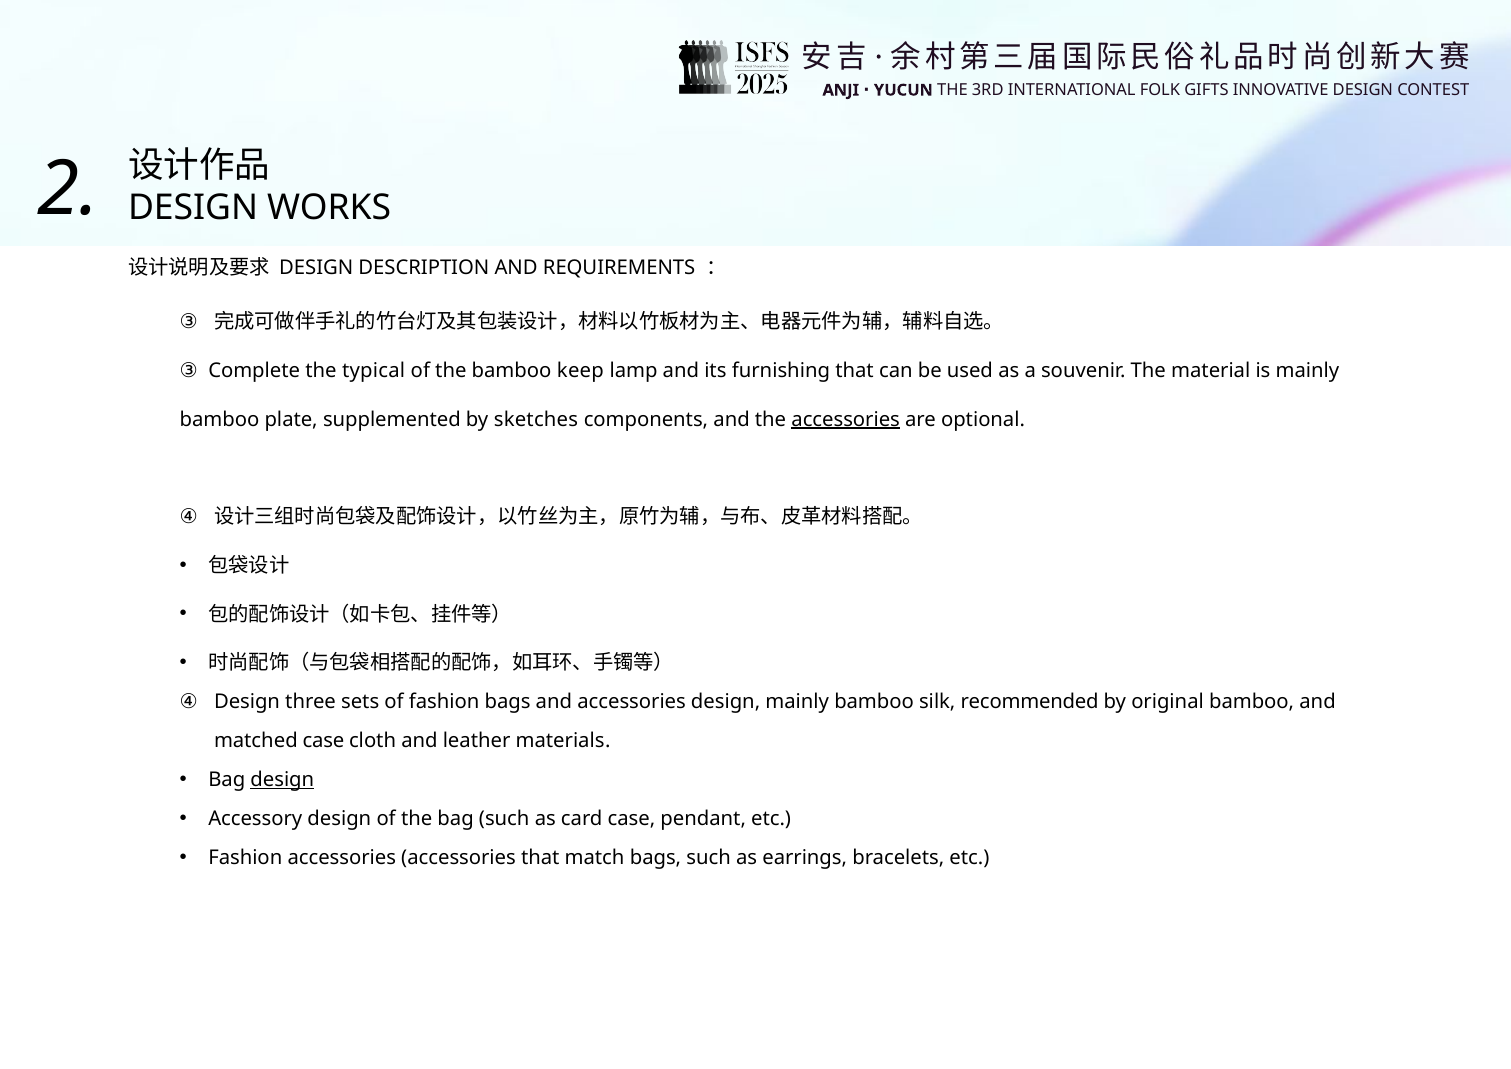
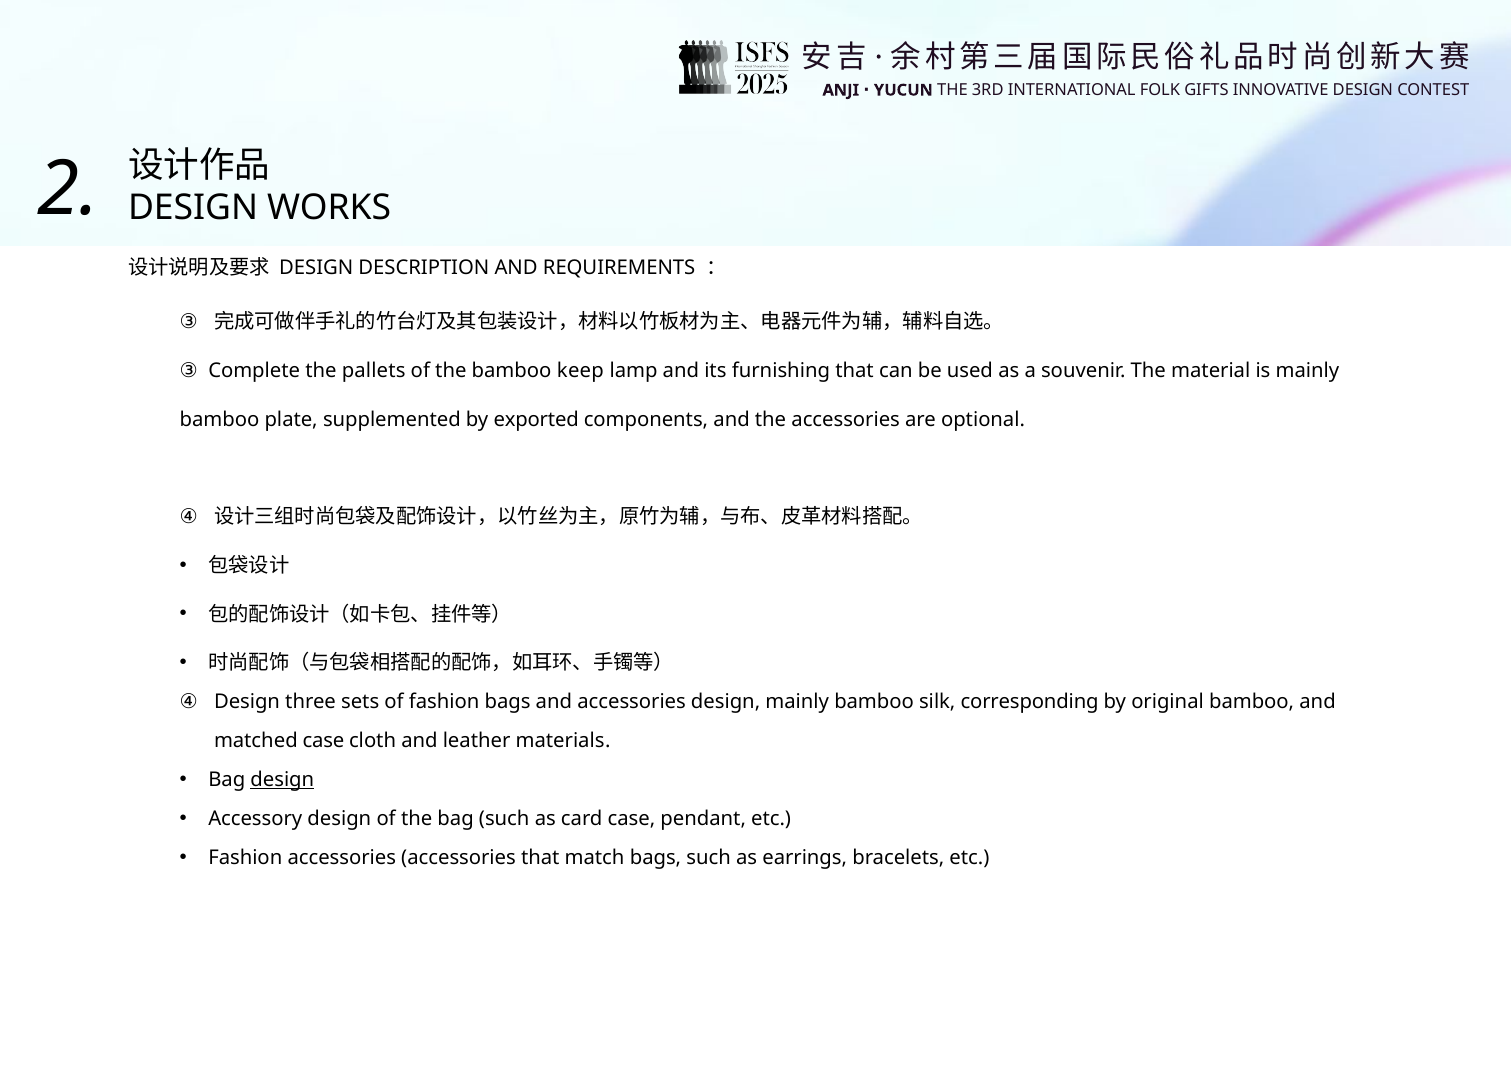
typical: typical -> pallets (374, 370)
sketches: sketches -> exported (536, 419)
accessories underline: present -> none (846, 419)
recommended: recommended -> corresponding (1030, 702)
